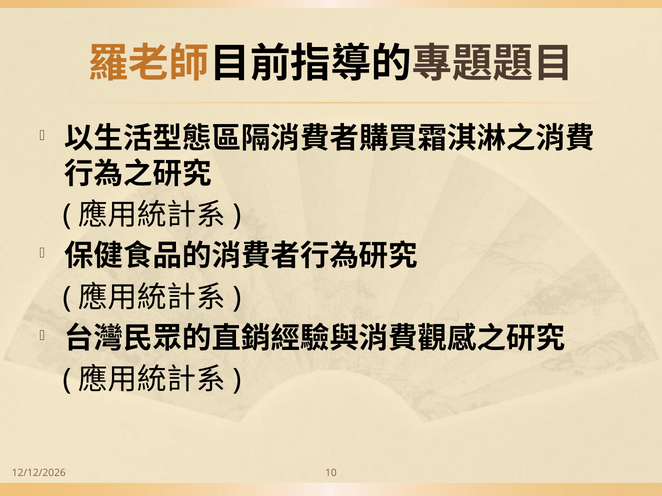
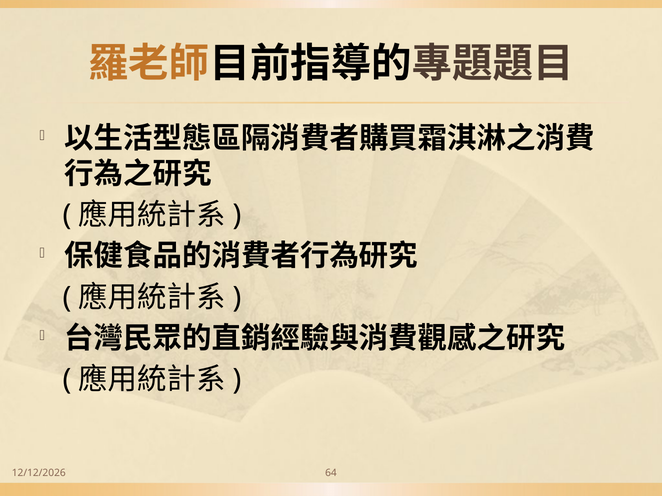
10: 10 -> 64 (331, 474)
